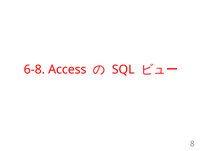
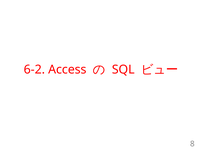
6-8: 6-8 -> 6-2 (34, 69)
